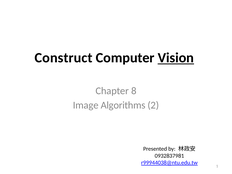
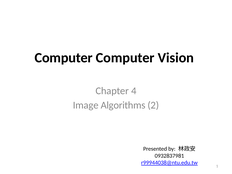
Construct: Construct -> Computer (64, 58)
Vision underline: present -> none (176, 58)
8: 8 -> 4 (134, 91)
